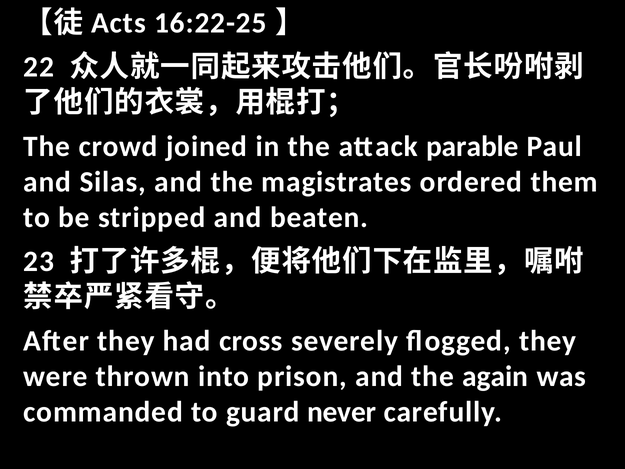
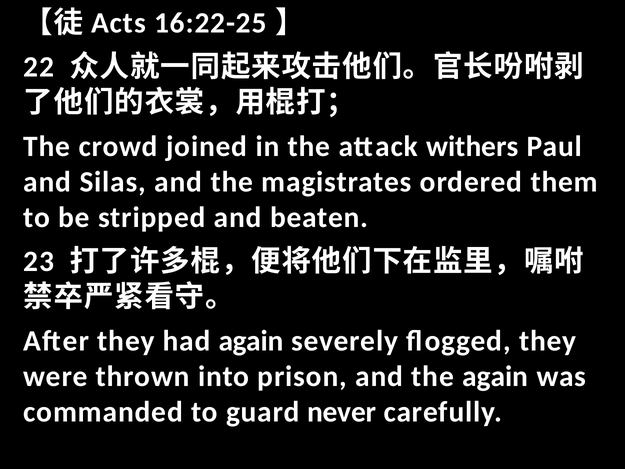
parable: parable -> withers (472, 146)
had cross: cross -> again (251, 341)
